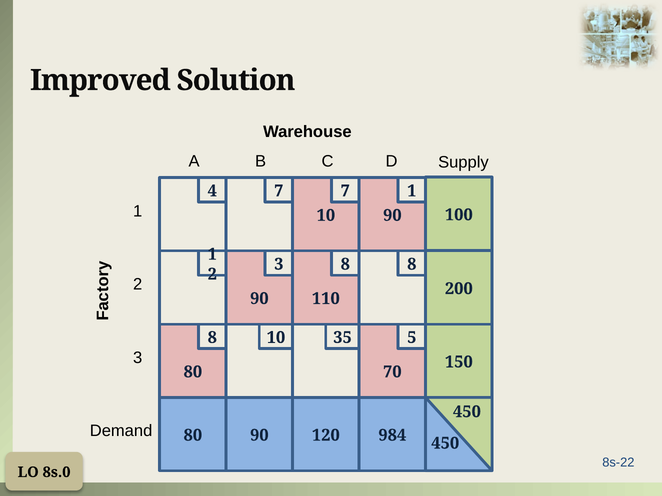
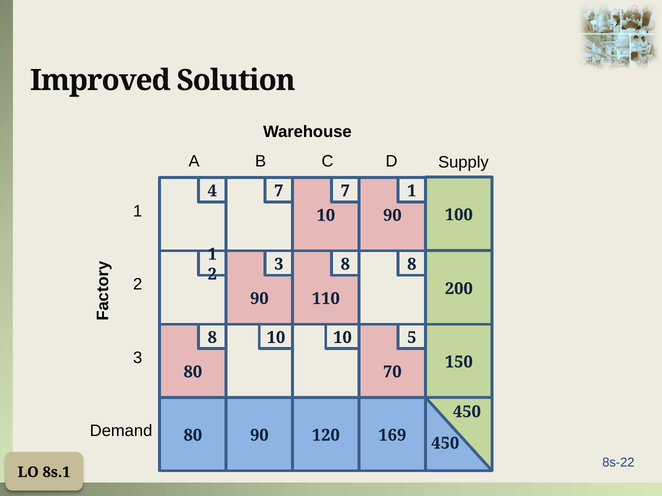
10 35: 35 -> 10 (342, 338)
984: 984 -> 169 (392, 436)
8s.0: 8s.0 -> 8s.1 (57, 473)
